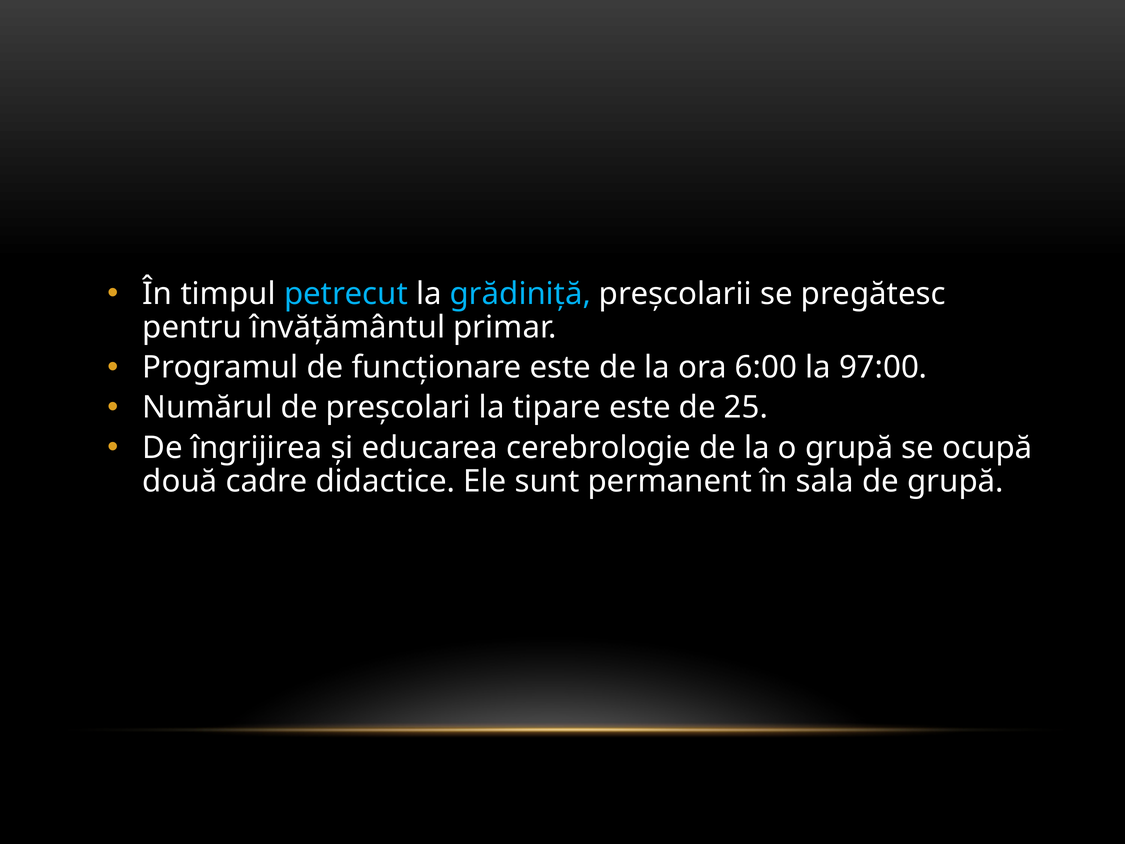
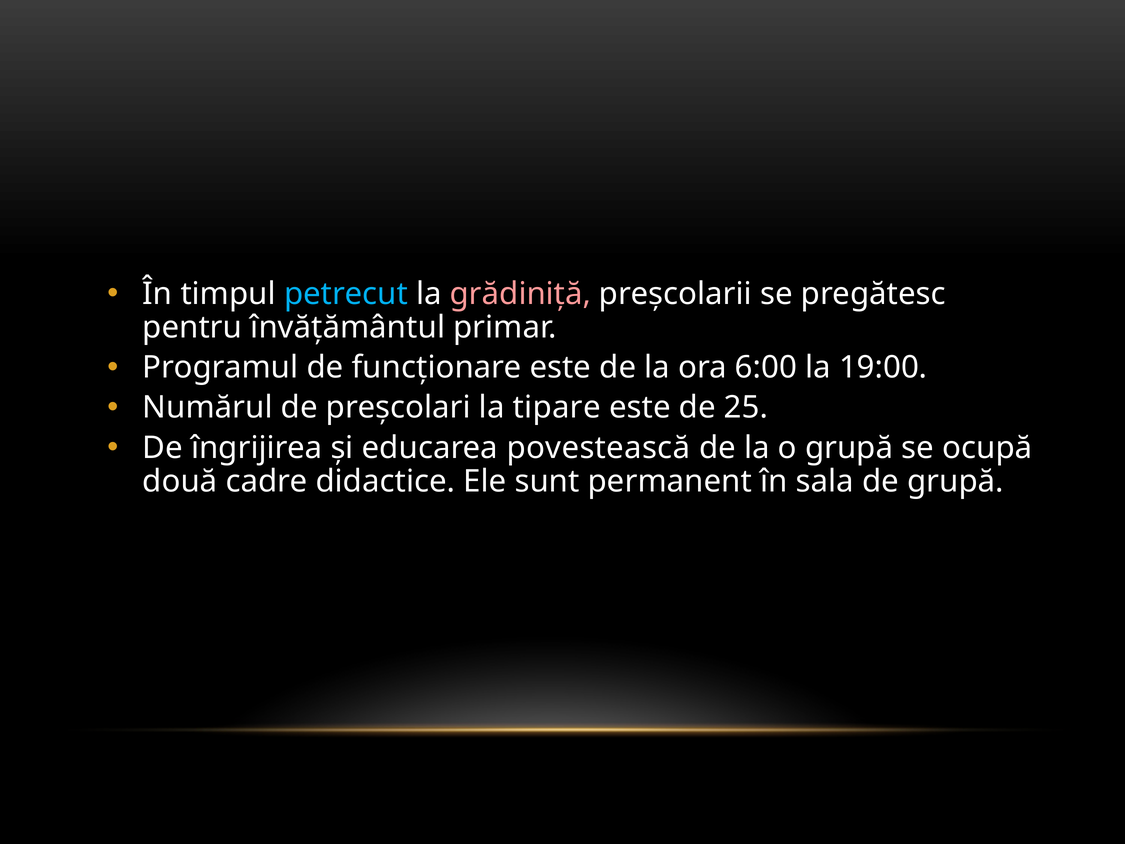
grădiniță colour: light blue -> pink (520, 294)
97:00: 97:00 -> 19:00 (883, 367)
cerebrologie: cerebrologie -> povestească (598, 448)
